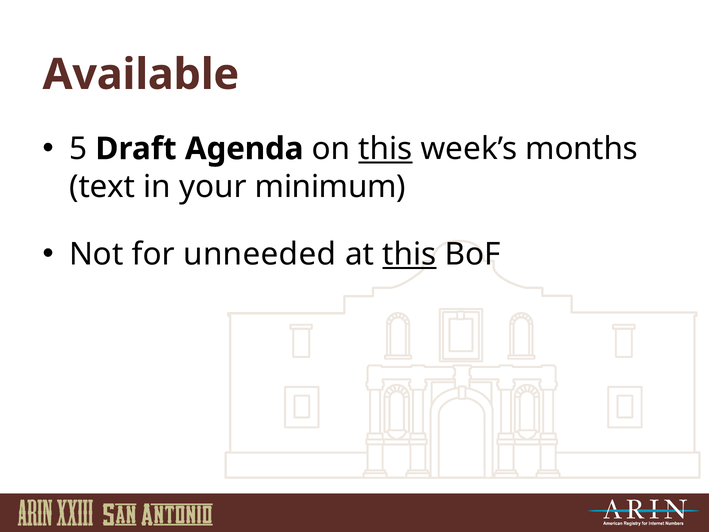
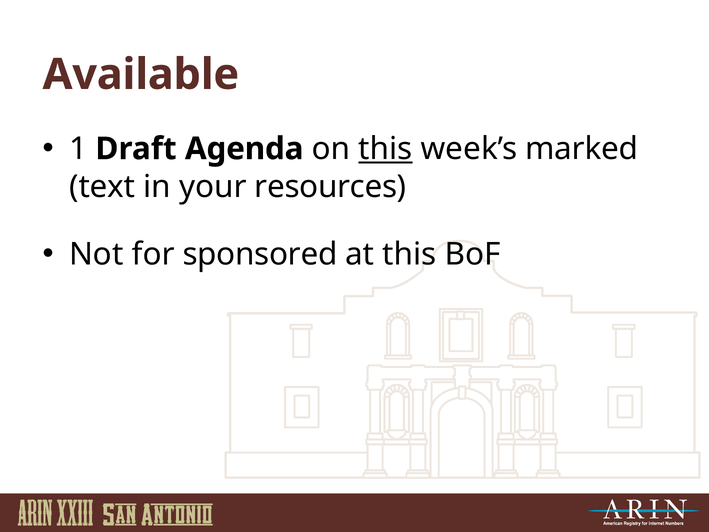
5: 5 -> 1 (78, 149)
months: months -> marked (582, 149)
minimum: minimum -> resources (330, 187)
unneeded: unneeded -> sponsored (260, 254)
this underline: present -> none (409, 254)
